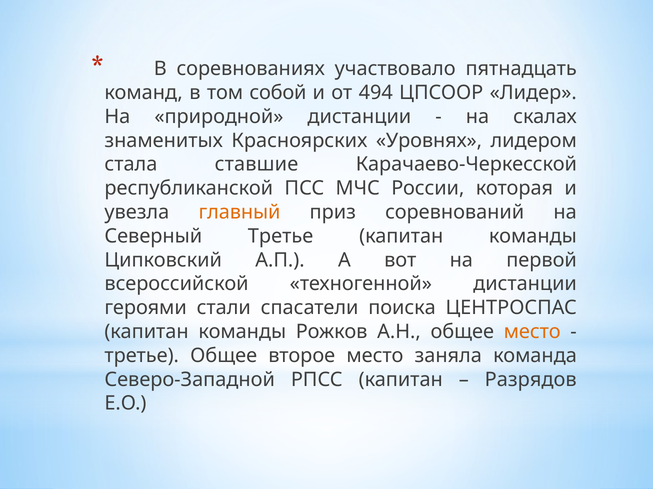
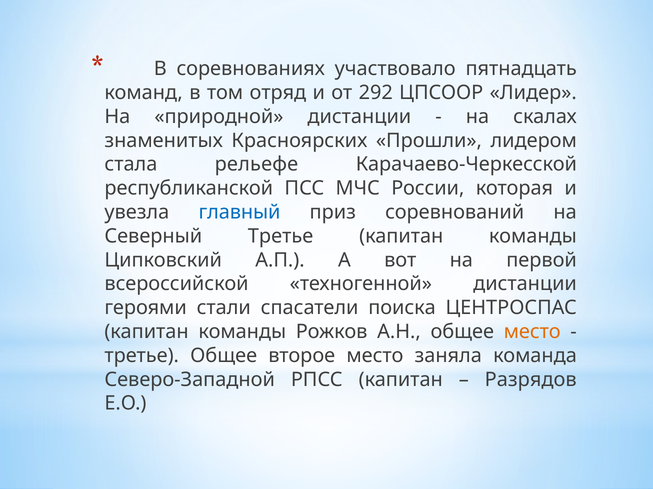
собой: собой -> отряд (278, 93)
494: 494 -> 292 (376, 93)
Уровнях: Уровнях -> Прошли (429, 141)
ставшие: ставшие -> рельефе (256, 165)
главный colour: orange -> blue (240, 212)
